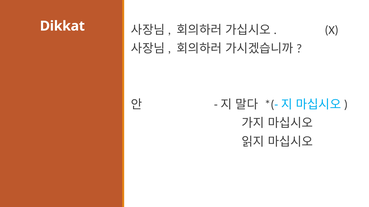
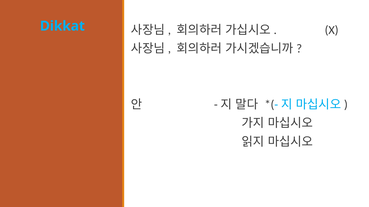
Dikkat colour: white -> light blue (62, 26)
